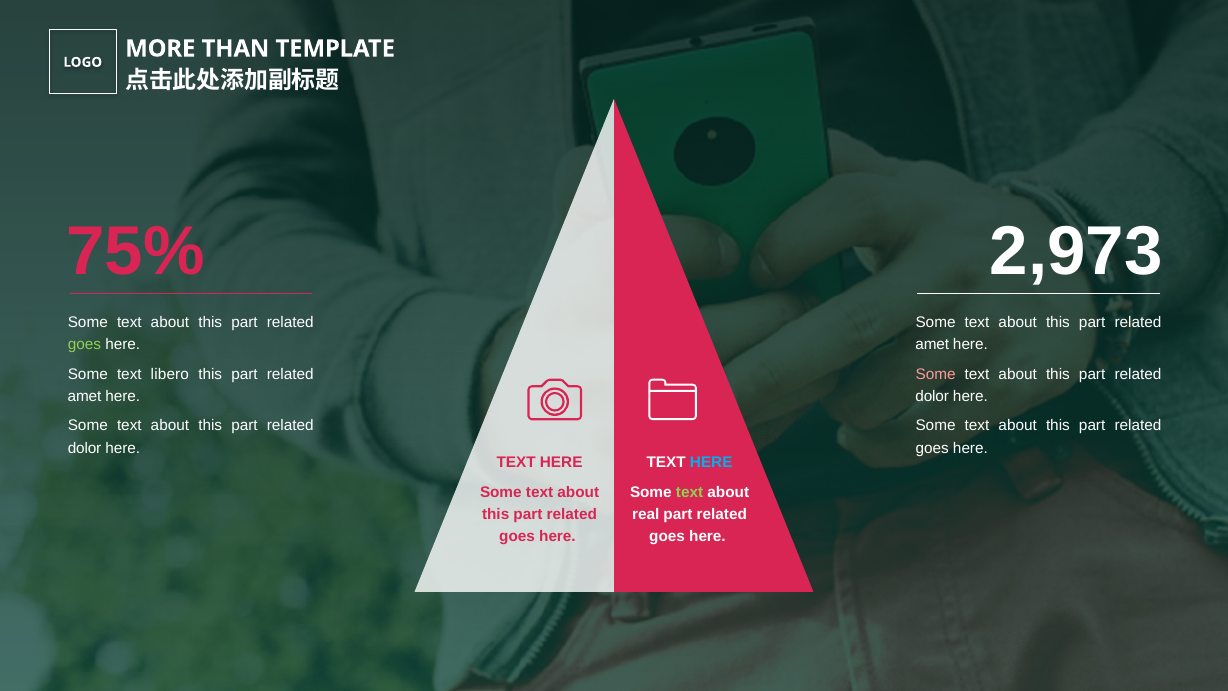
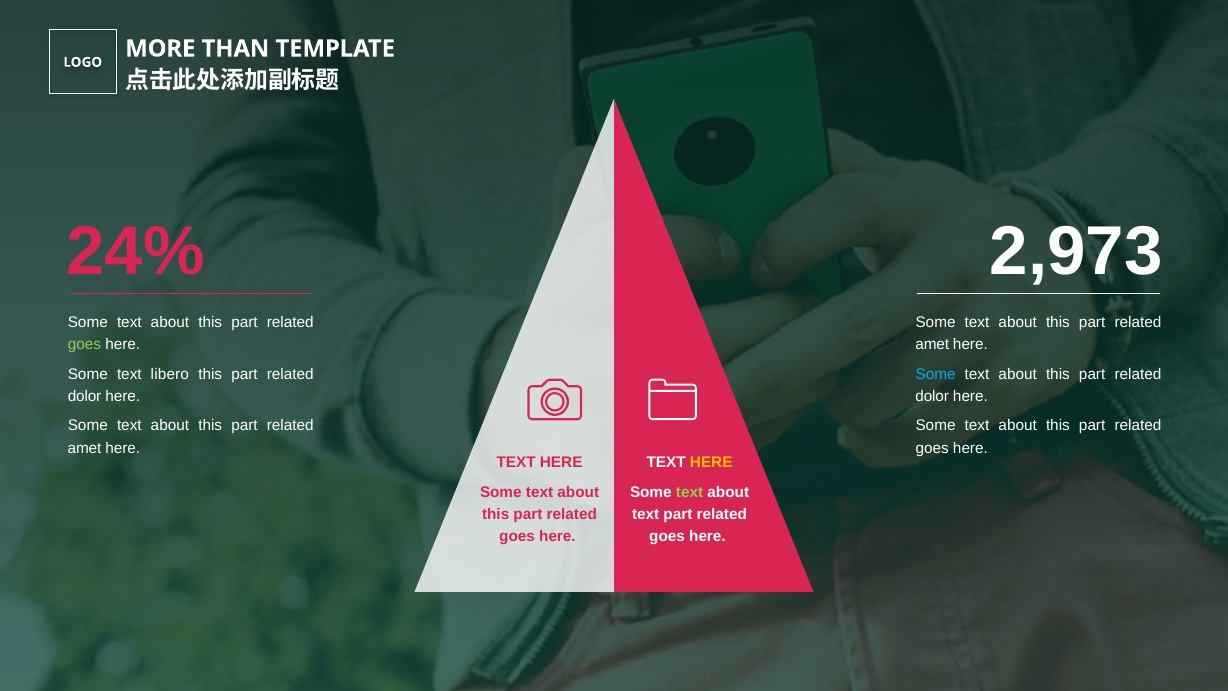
75%: 75% -> 24% (136, 251)
Some colour: pink -> light blue (936, 374)
amet: amet -> dolor (85, 396)
dolor: dolor -> amet (85, 448)
HERE colour: light blue -> yellow (711, 462)
real: real -> text (646, 514)
